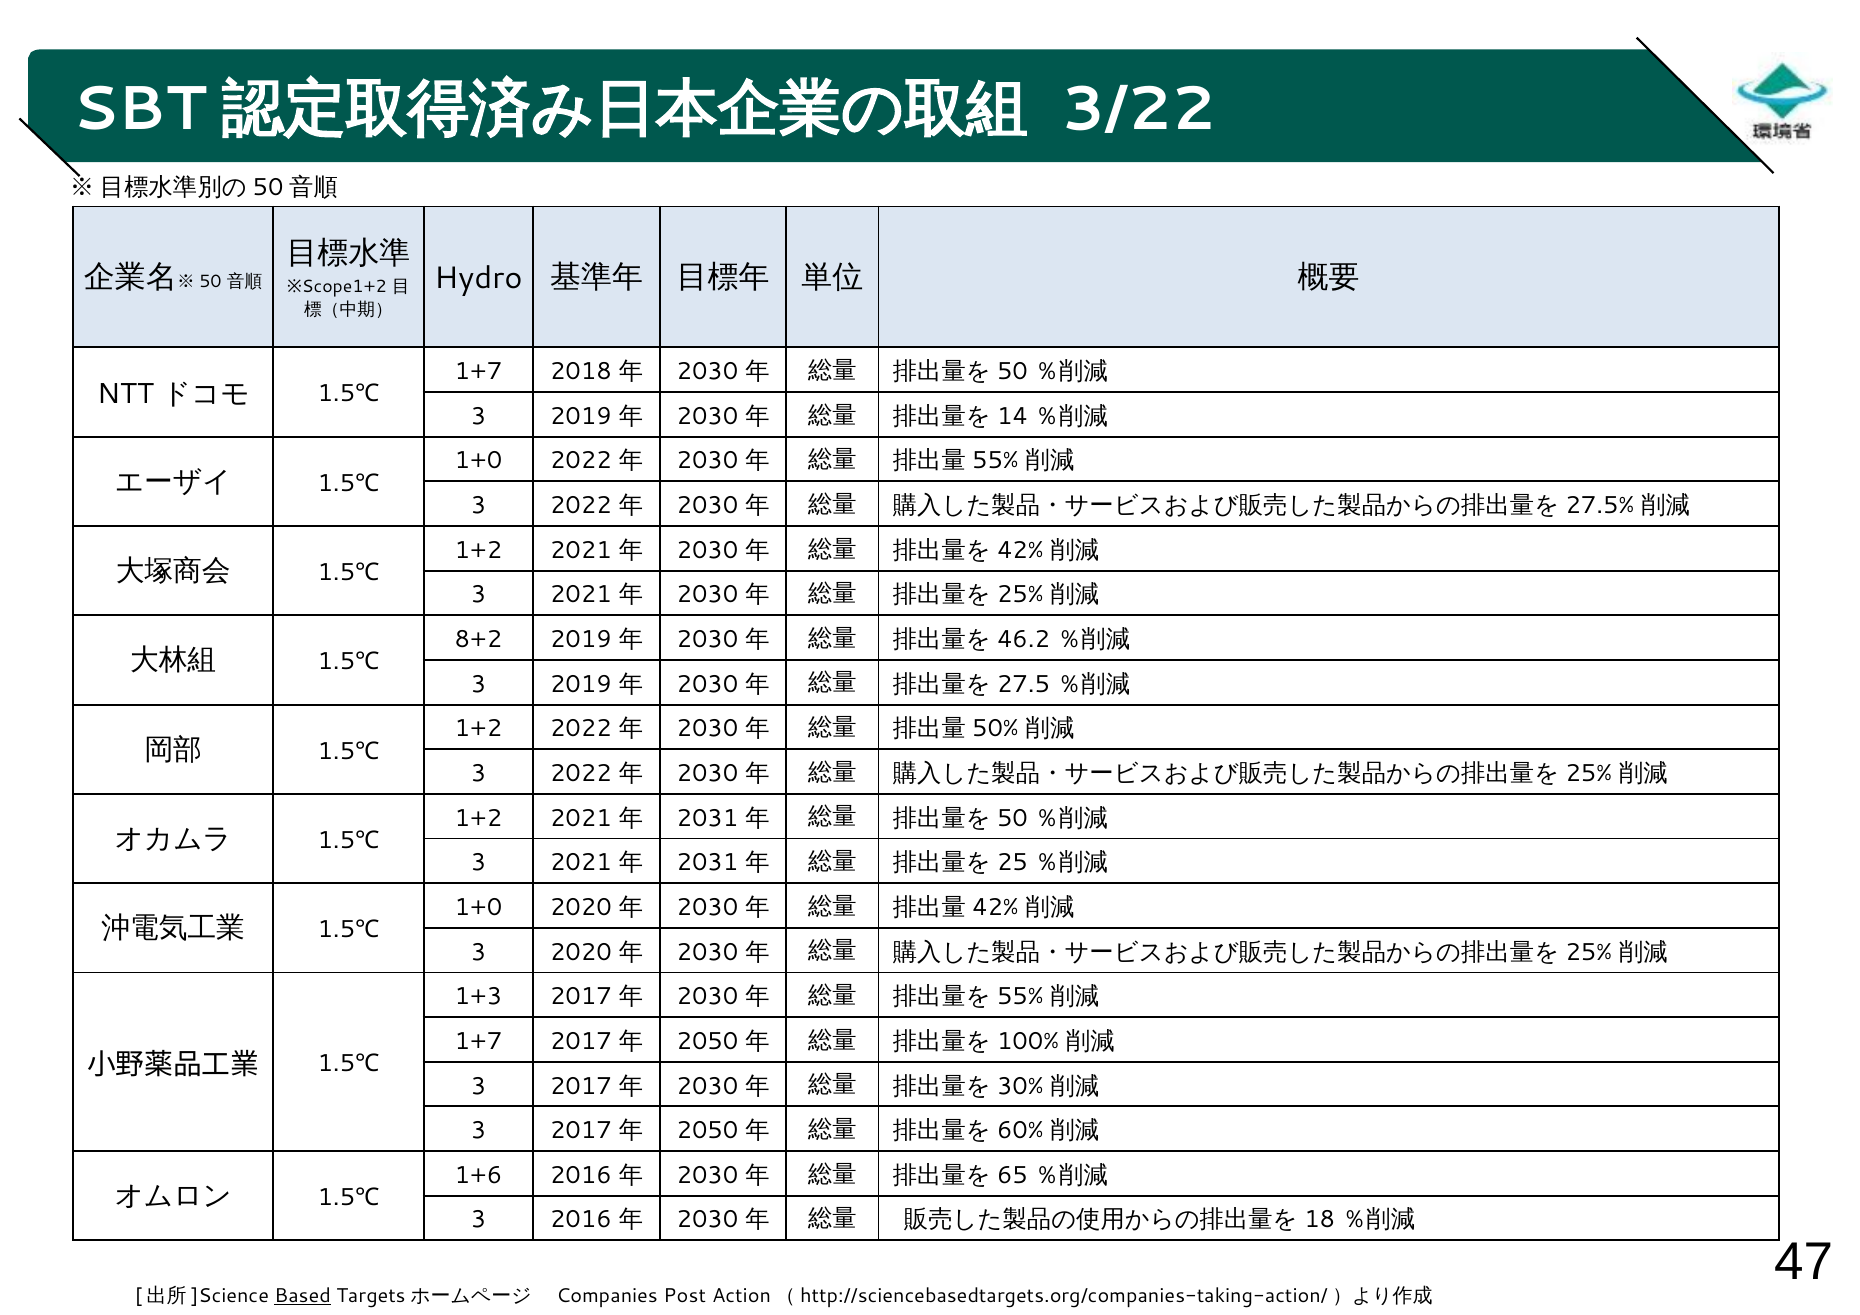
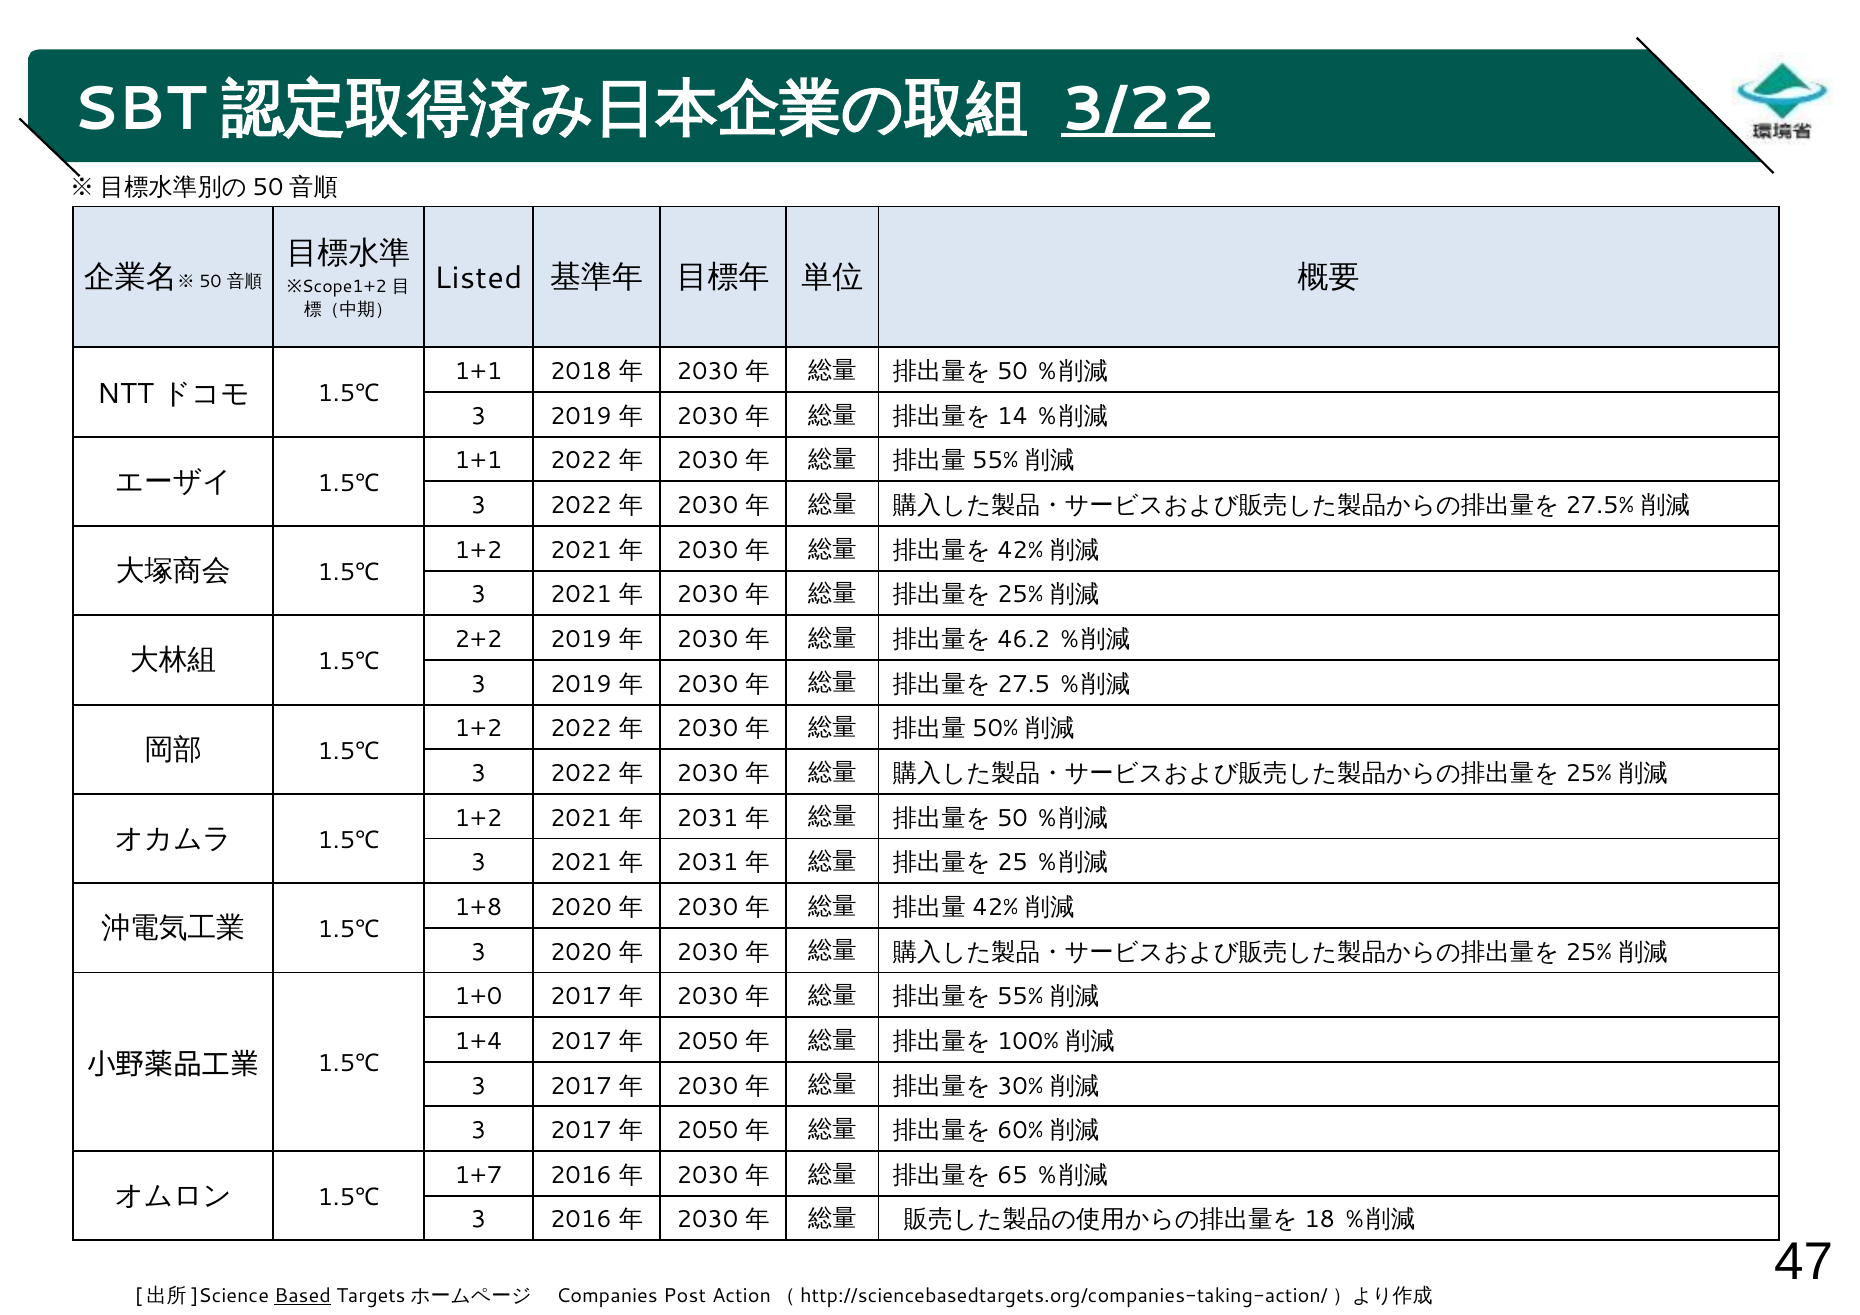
3/22 underline: none -> present (1138, 109)
Hydro: Hydro -> Listed (478, 279)
1+7: 1+7 -> 1+1 (478, 372)
1+0: 1+0 -> 1+1 (478, 461)
8+2: 8+2 -> 2+2 (478, 640)
1+0: 1+0 -> 1+8 (478, 907)
1+3: 1+3 -> 1+0 (478, 997)
1+7: 1+7 -> 1+4 (478, 1041)
1+6: 1+6 -> 1+7 (478, 1175)
